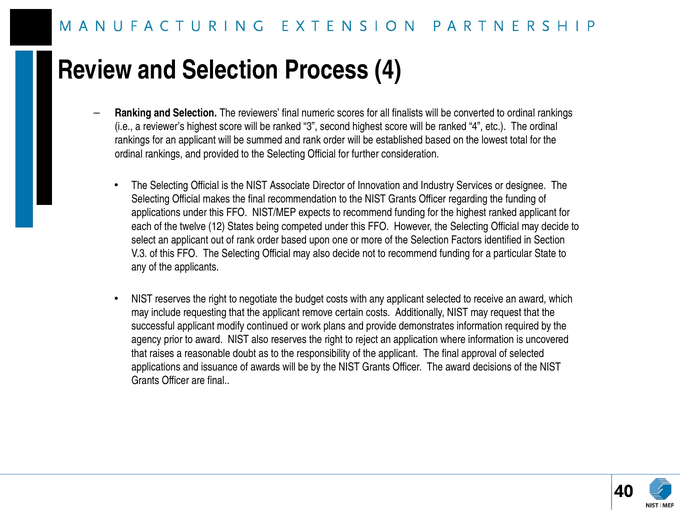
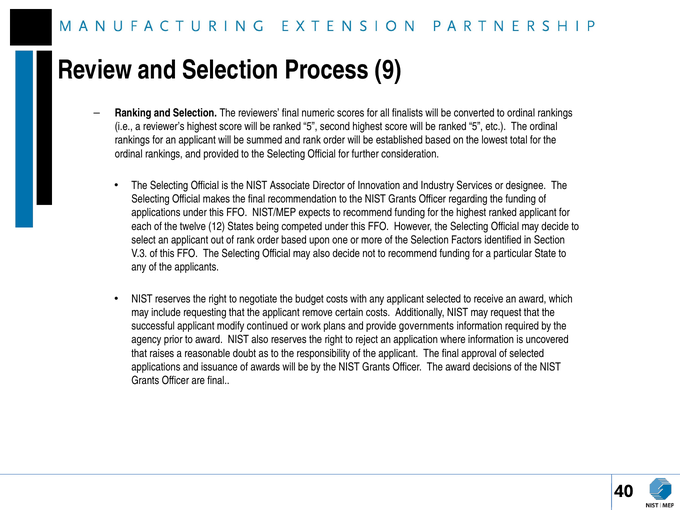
Process 4: 4 -> 9 (388, 70)
3: 3 -> 5 (310, 127)
4: 4 -> 5 (476, 127)
demonstrates: demonstrates -> governments (426, 326)
